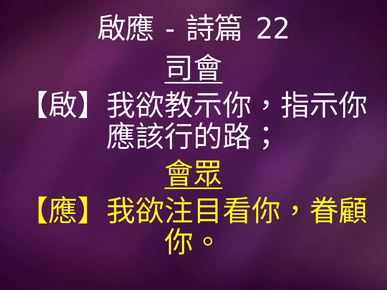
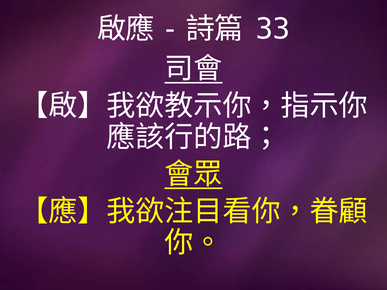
22: 22 -> 33 (273, 29)
